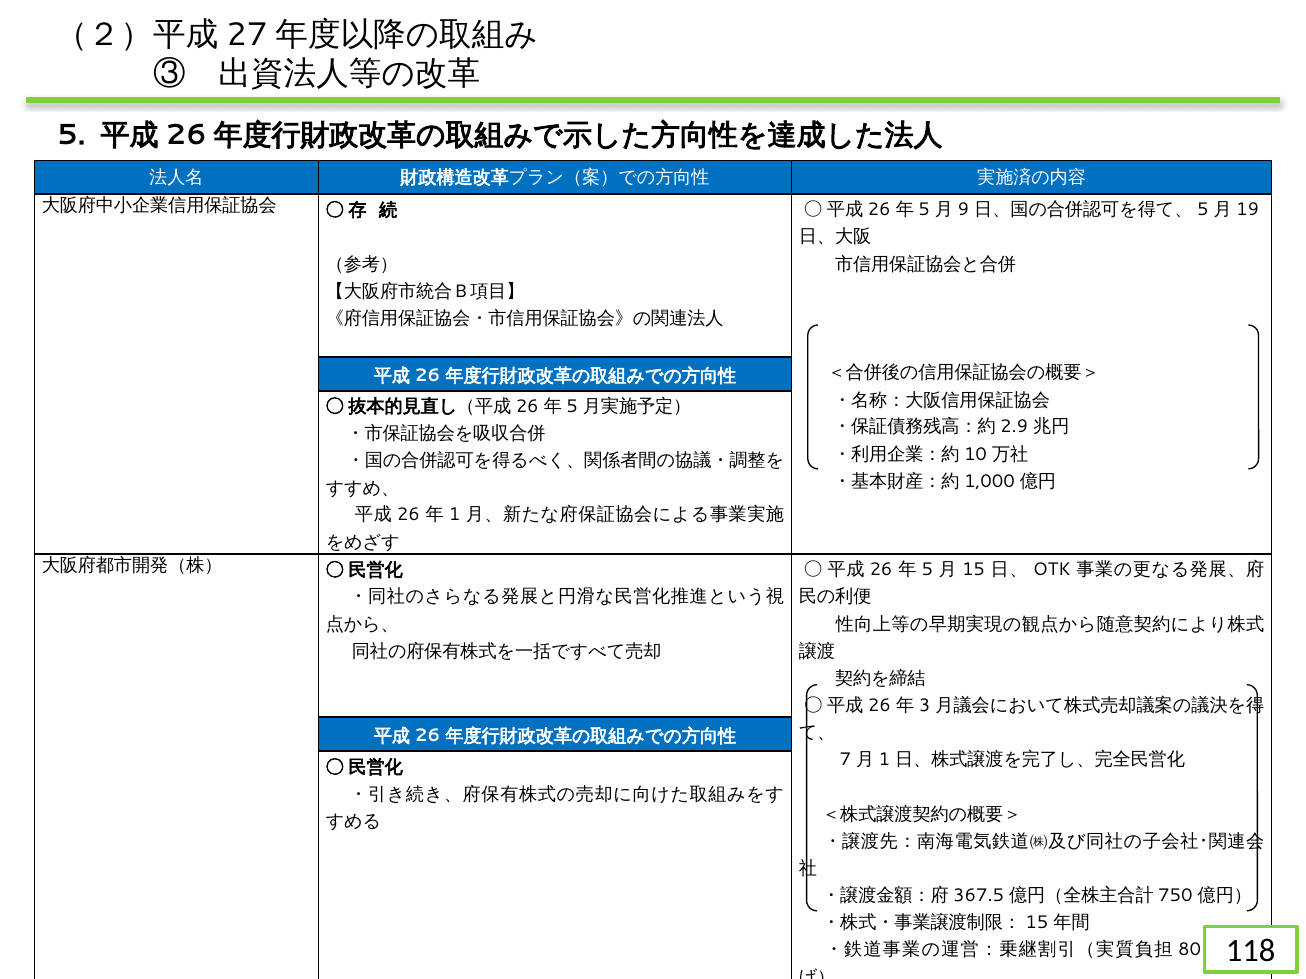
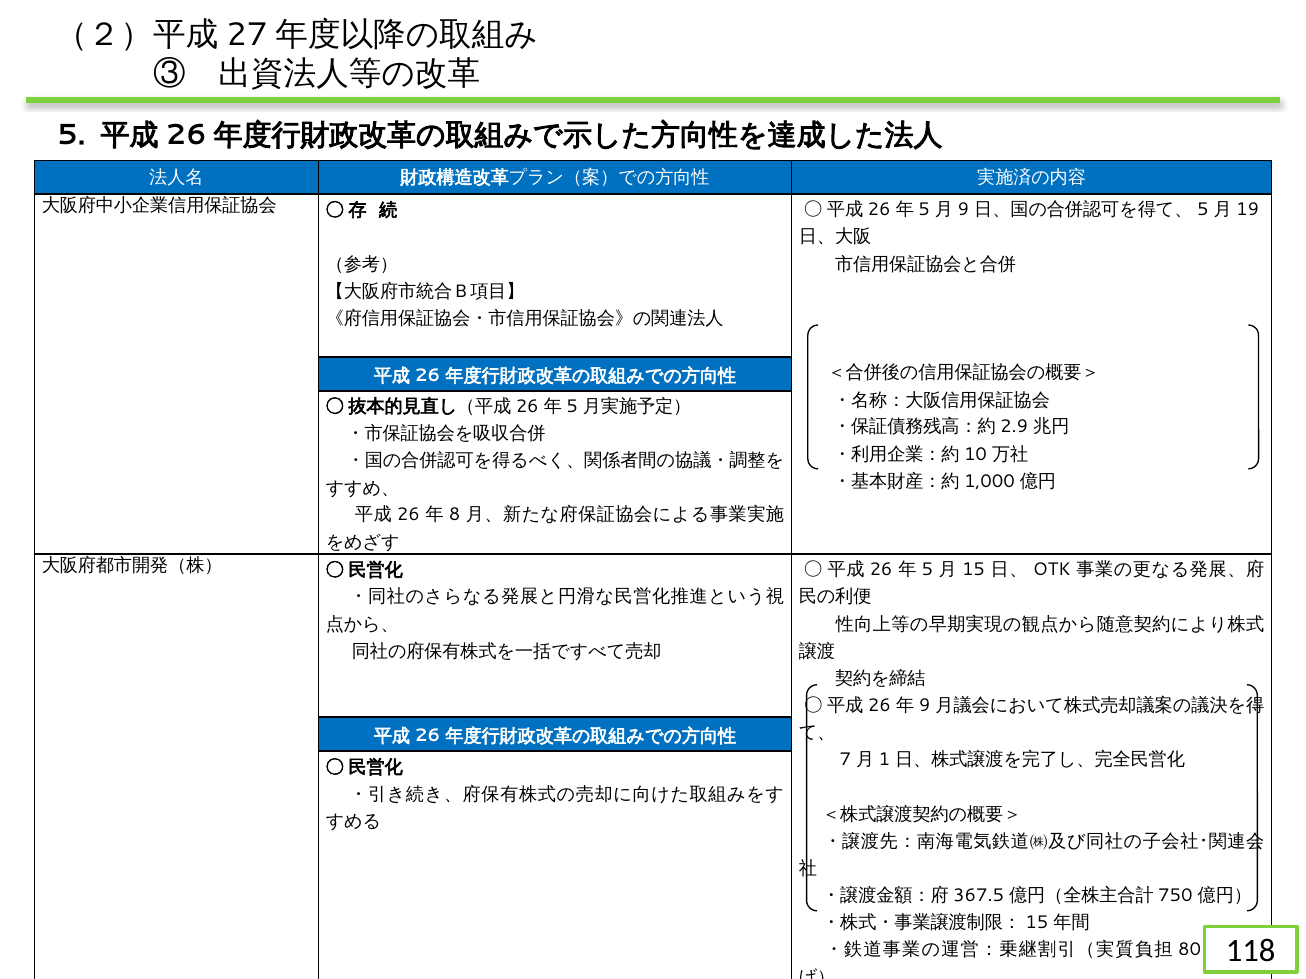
1: 1 -> 8 (455, 515)
3: 3 -> 9 (925, 706)
